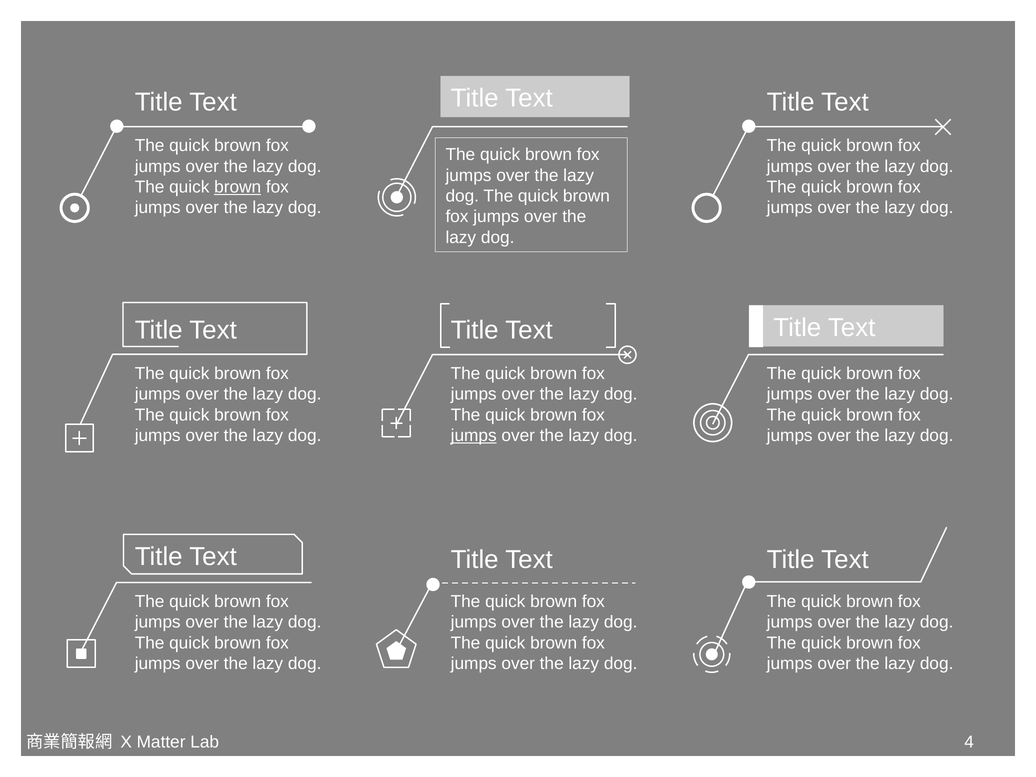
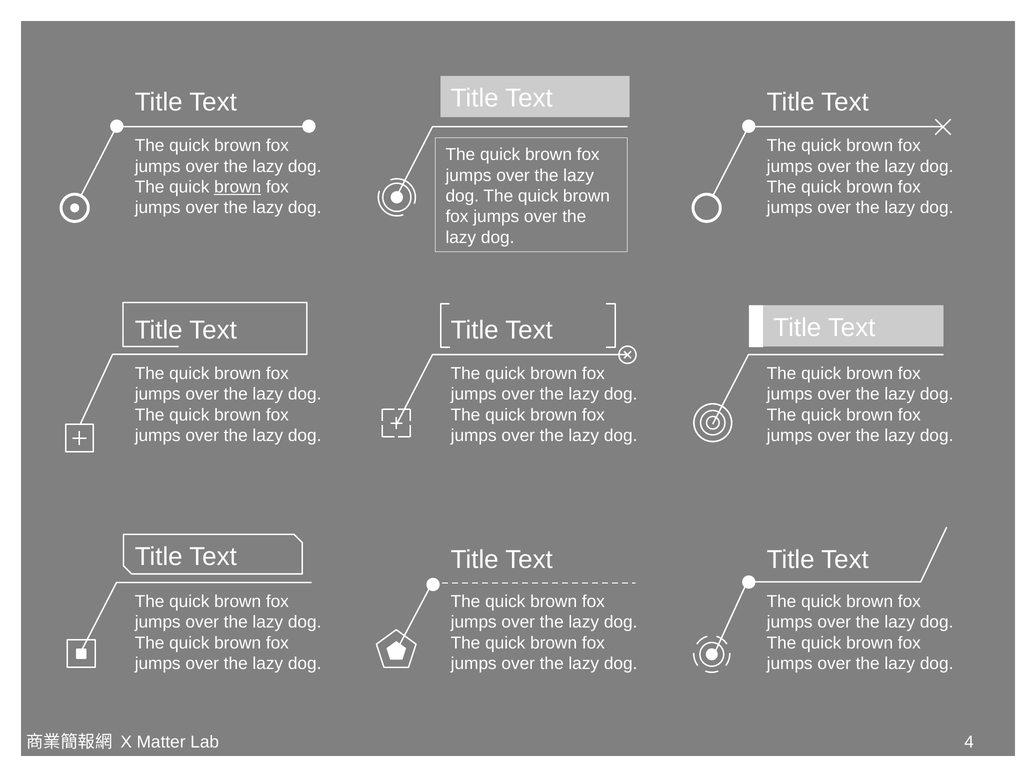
jumps underline: present -> none (474, 436)
